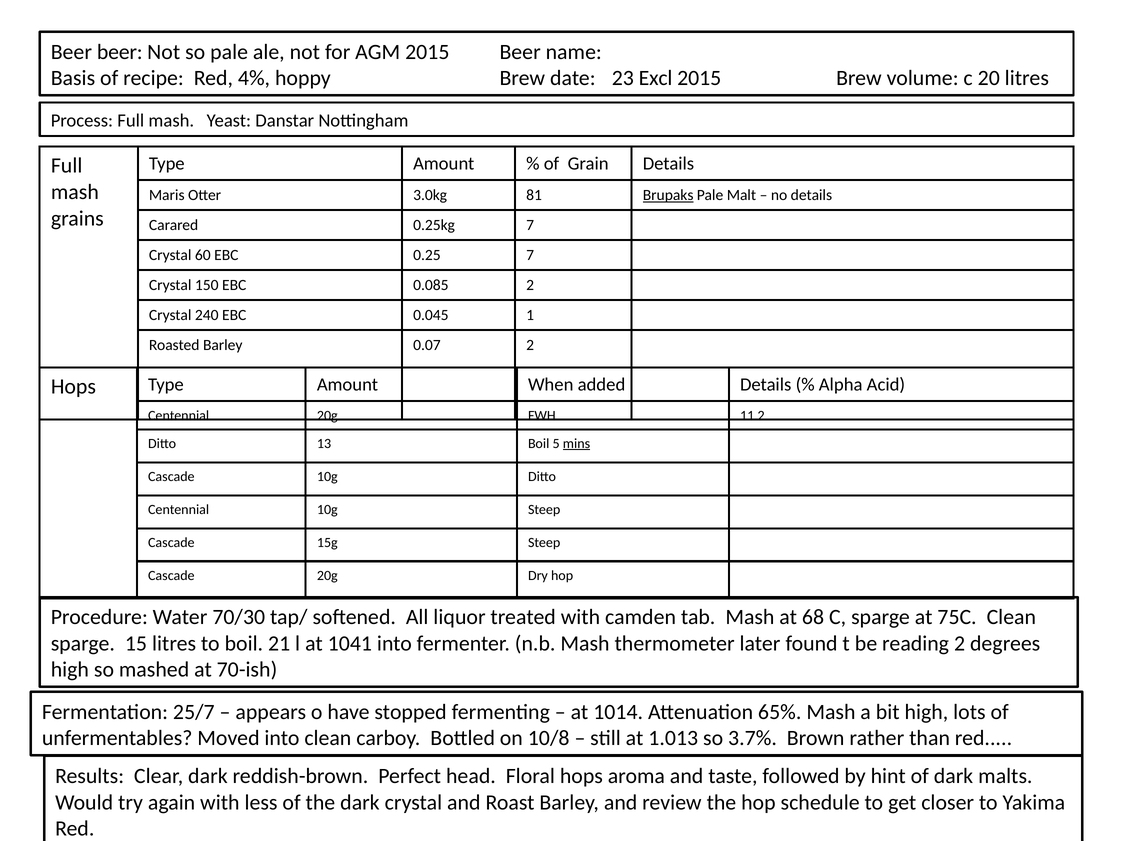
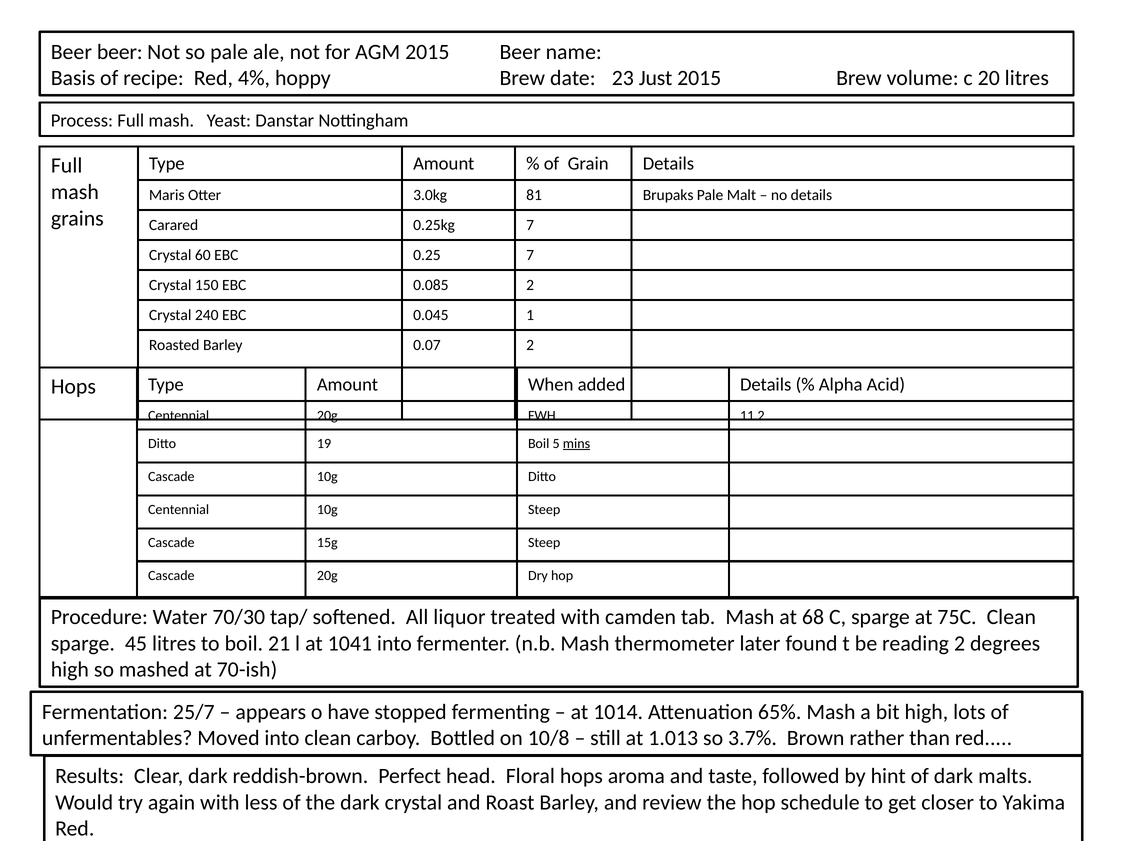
Excl: Excl -> Just (656, 78)
Brupaks underline: present -> none (668, 195)
13: 13 -> 19 (324, 444)
15: 15 -> 45 (136, 644)
